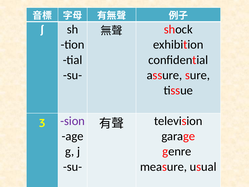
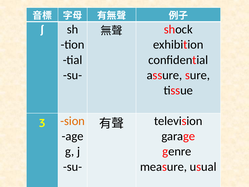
sion colour: purple -> orange (73, 121)
